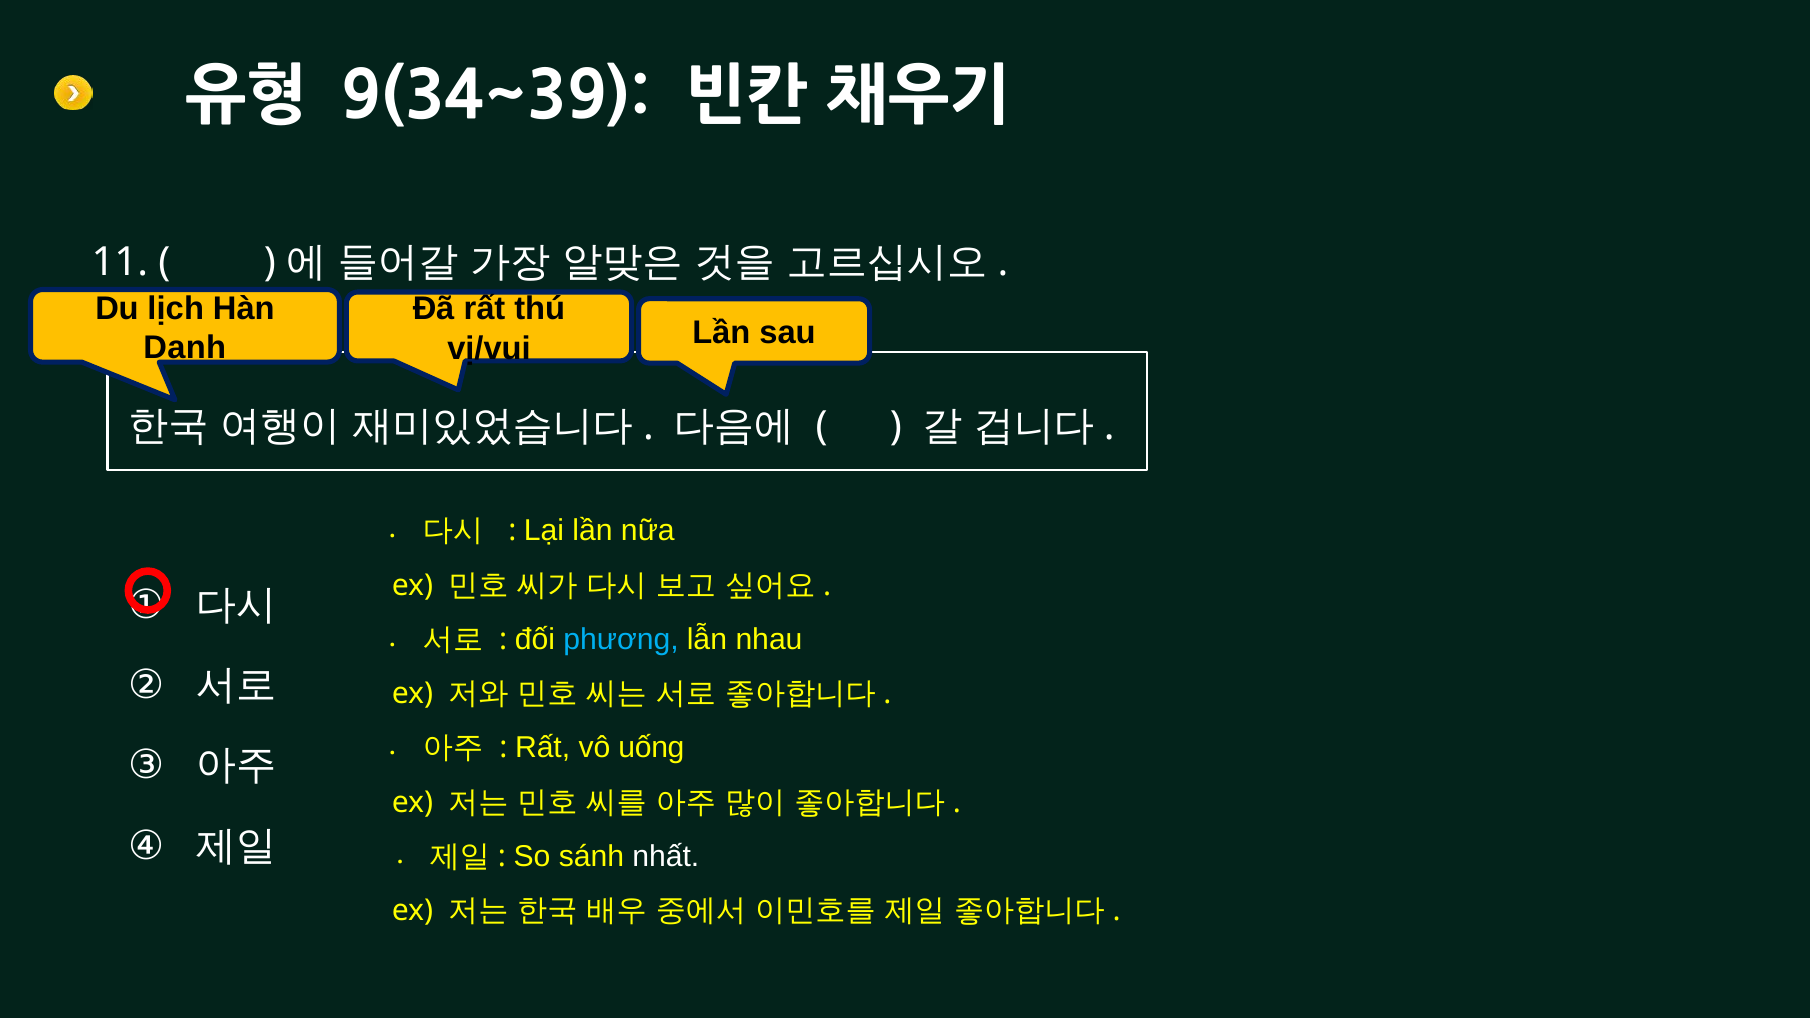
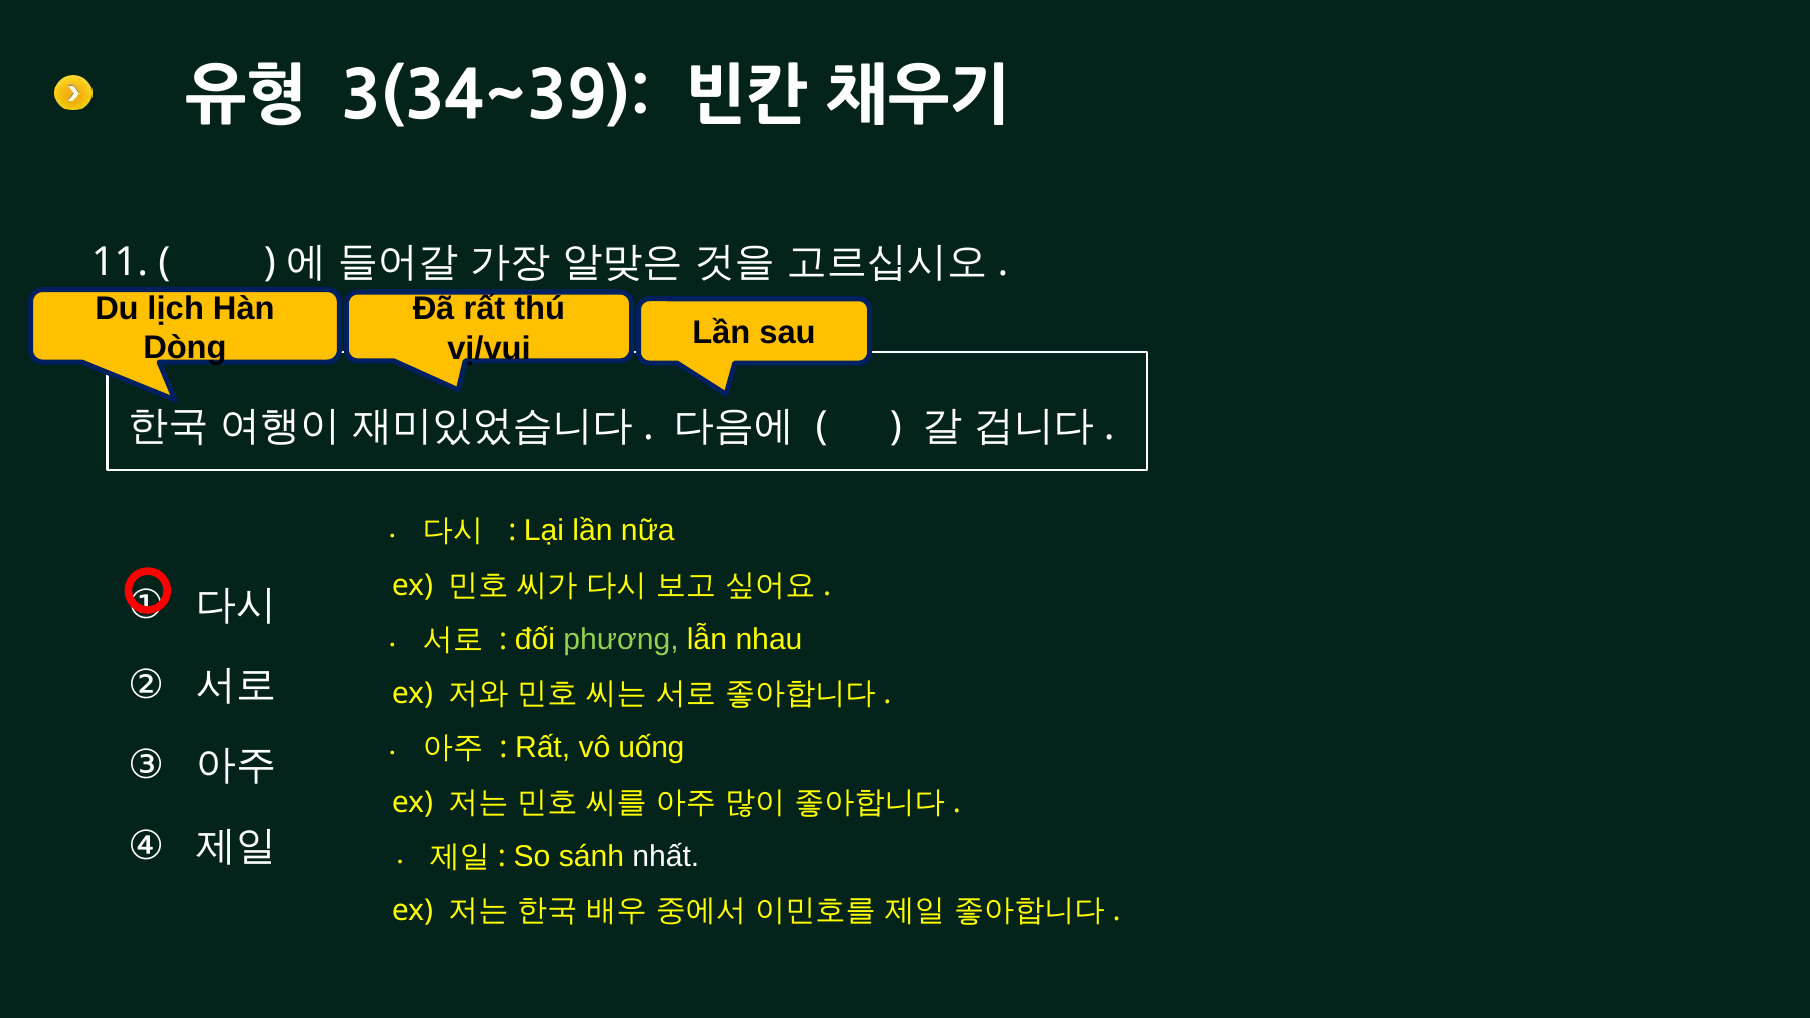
9(34~39: 9(34~39 -> 3(34~39 (497, 97)
Danh: Danh -> Dòng (185, 348)
phương colour: light blue -> light green (621, 640)
